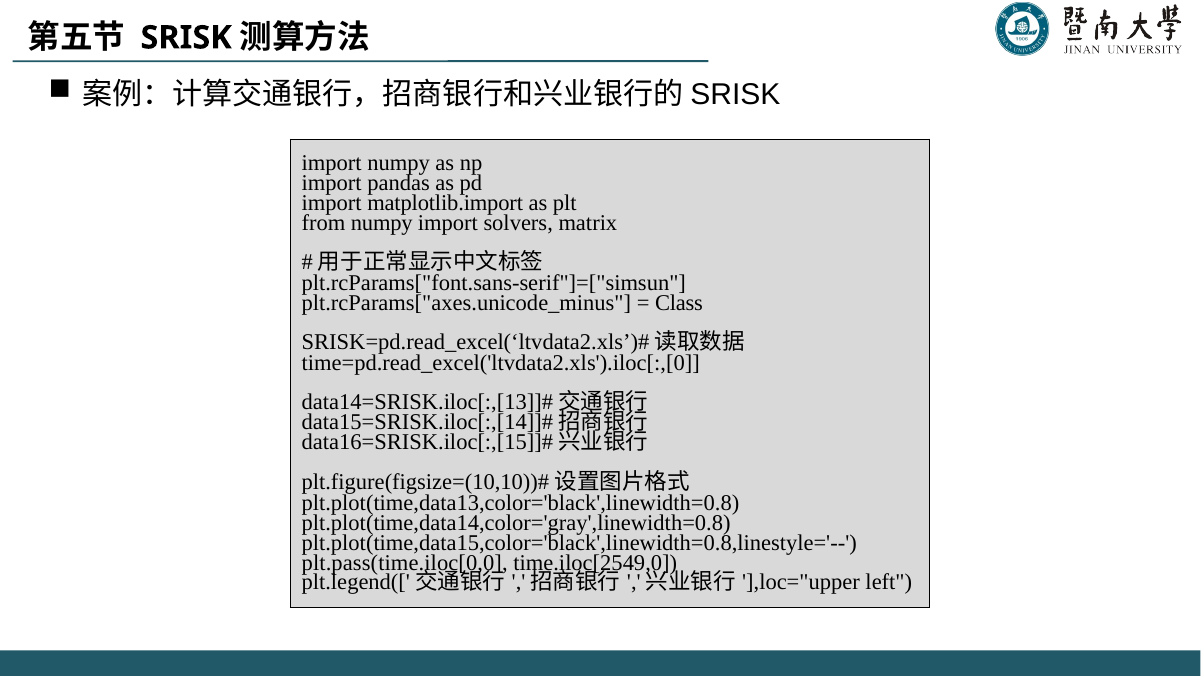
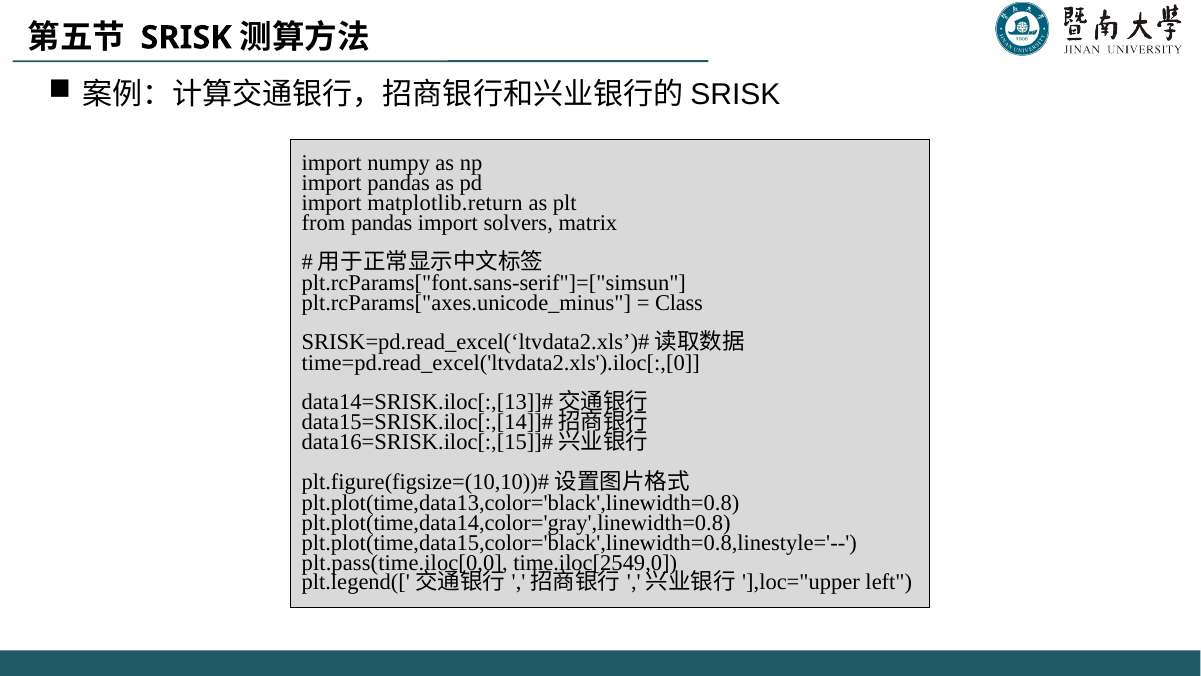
matplotlib.import: matplotlib.import -> matplotlib.return (445, 203)
from numpy: numpy -> pandas (382, 223)
